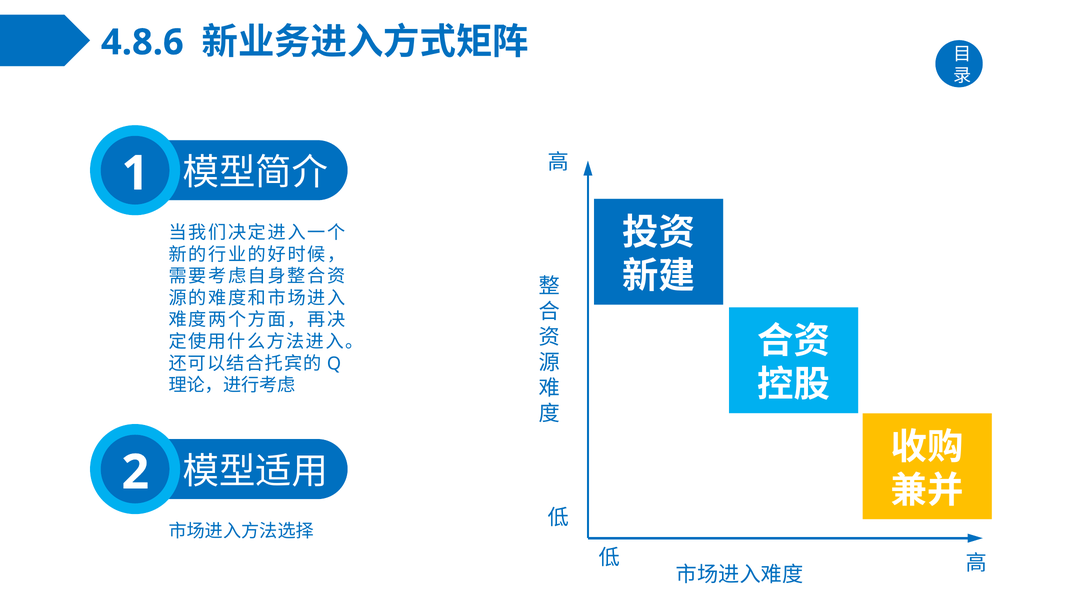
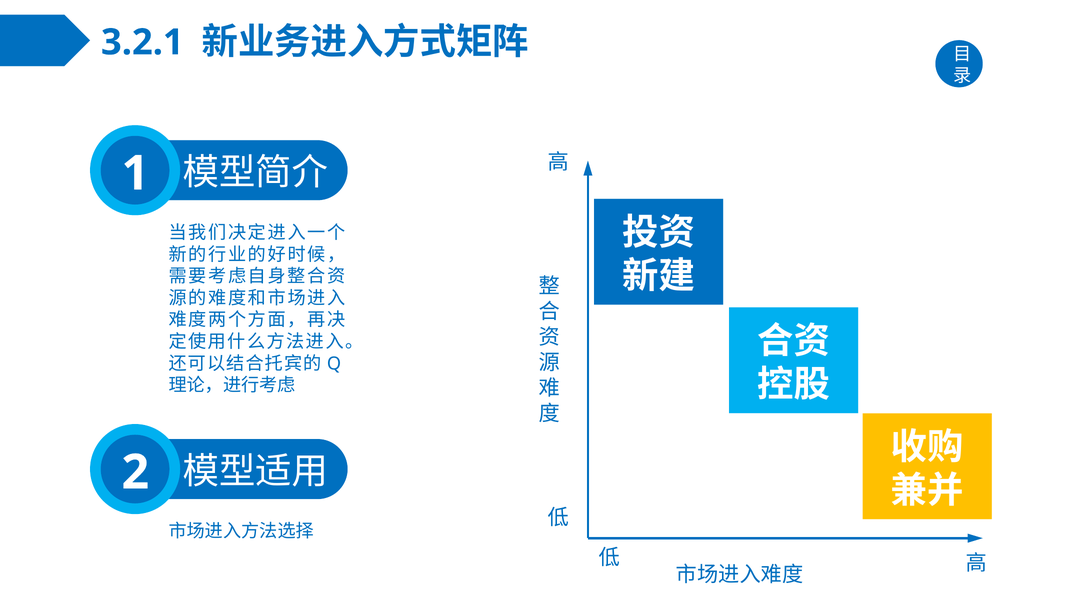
4.8.6: 4.8.6 -> 3.2.1 (142, 42)
